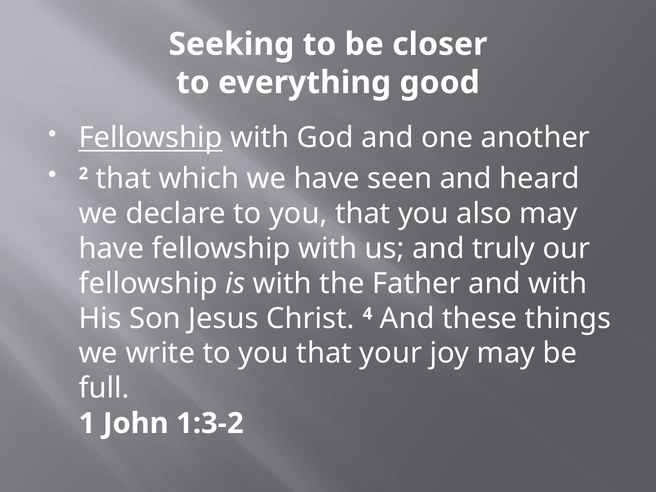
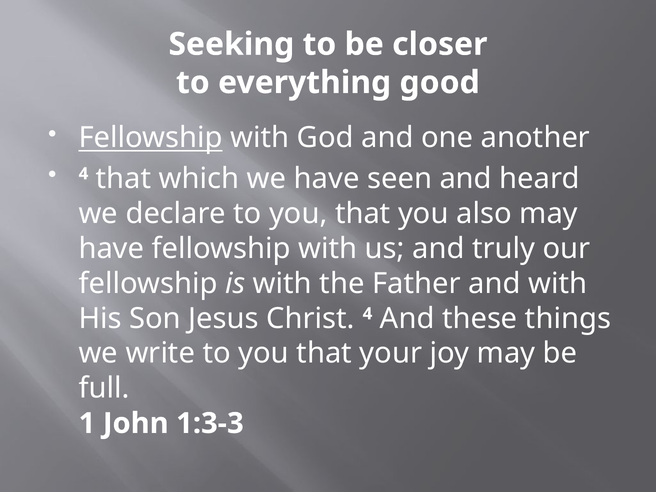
2: 2 -> 4 (83, 174)
1:3-2: 1:3-2 -> 1:3-3 (210, 423)
